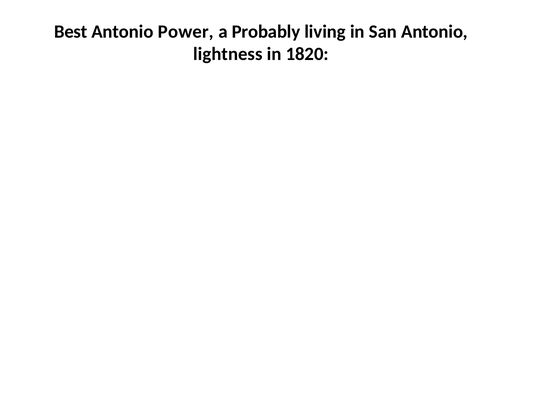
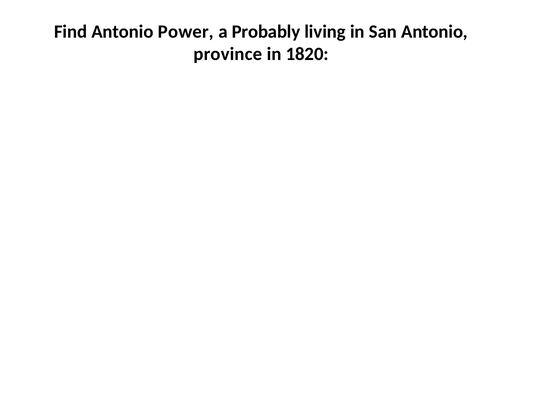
Best: Best -> Find (71, 32)
lightness: lightness -> province (228, 54)
